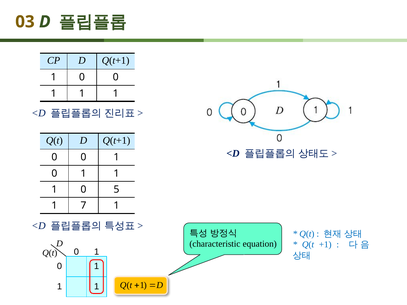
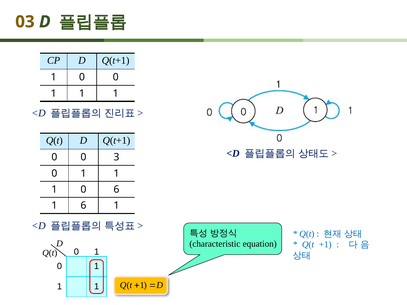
1: 1 -> 3 (116, 157)
0 5: 5 -> 6 (116, 190)
1 7: 7 -> 6 (83, 206)
